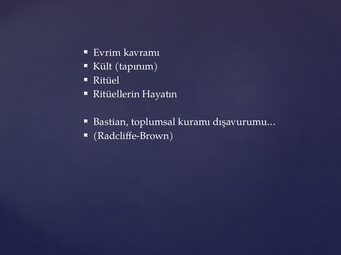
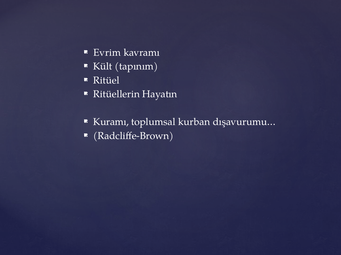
Bastian: Bastian -> Kuramı (111, 122)
kuramı: kuramı -> kurban (194, 122)
